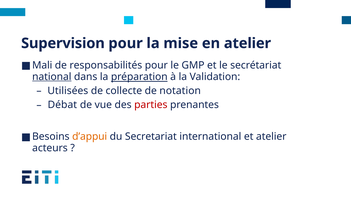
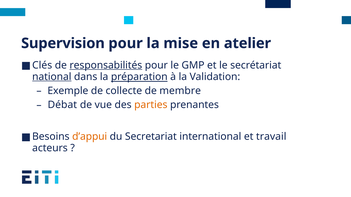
Mali: Mali -> Clés (42, 65)
responsabilités underline: none -> present (106, 65)
Utilisées: Utilisées -> Exemple (68, 91)
notation: notation -> membre (180, 91)
parties colour: red -> orange (151, 105)
et atelier: atelier -> travail (271, 137)
